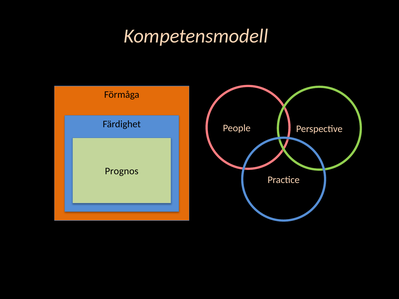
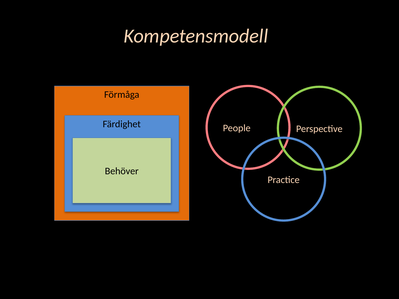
Prognos: Prognos -> Behöver (122, 171)
